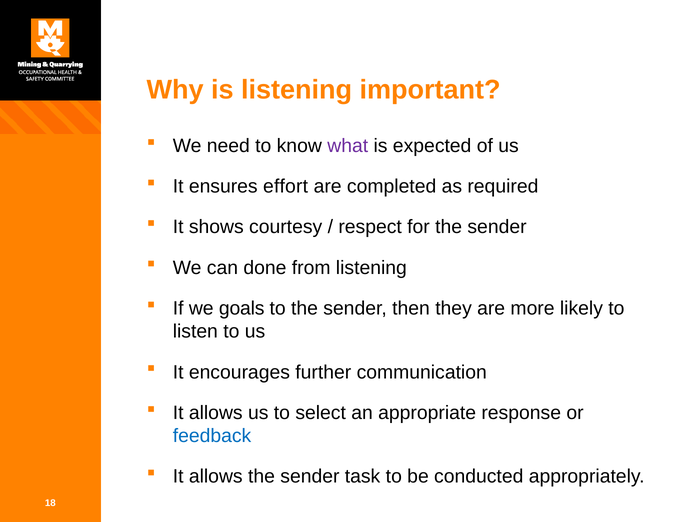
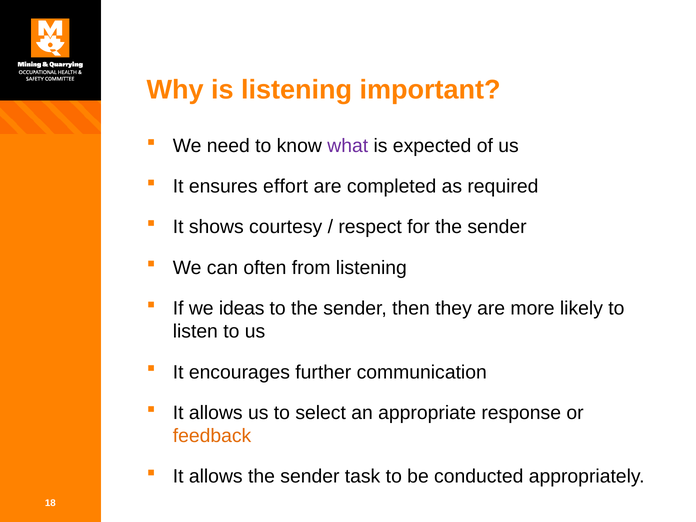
done: done -> often (265, 268)
goals: goals -> ideas (242, 308)
feedback colour: blue -> orange (212, 436)
